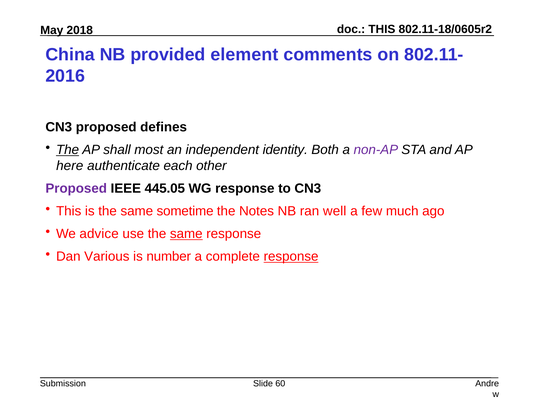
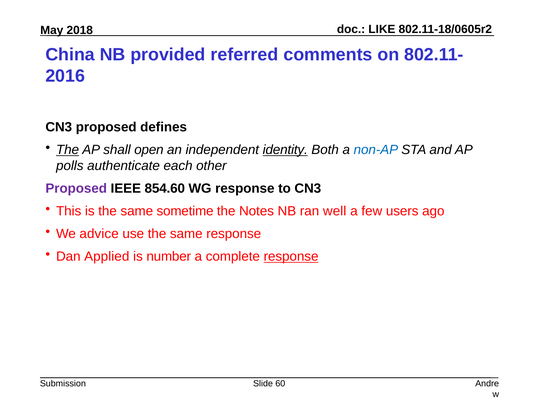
THIS: THIS -> LIKE (382, 29)
element: element -> referred (244, 55)
most: most -> open (149, 150)
identity underline: none -> present (285, 150)
non-AP colour: purple -> blue (376, 150)
here: here -> polls (70, 166)
445.05: 445.05 -> 854.60 (165, 189)
much: much -> users (402, 211)
same underline: present -> none (186, 234)
Various: Various -> Applied (107, 257)
